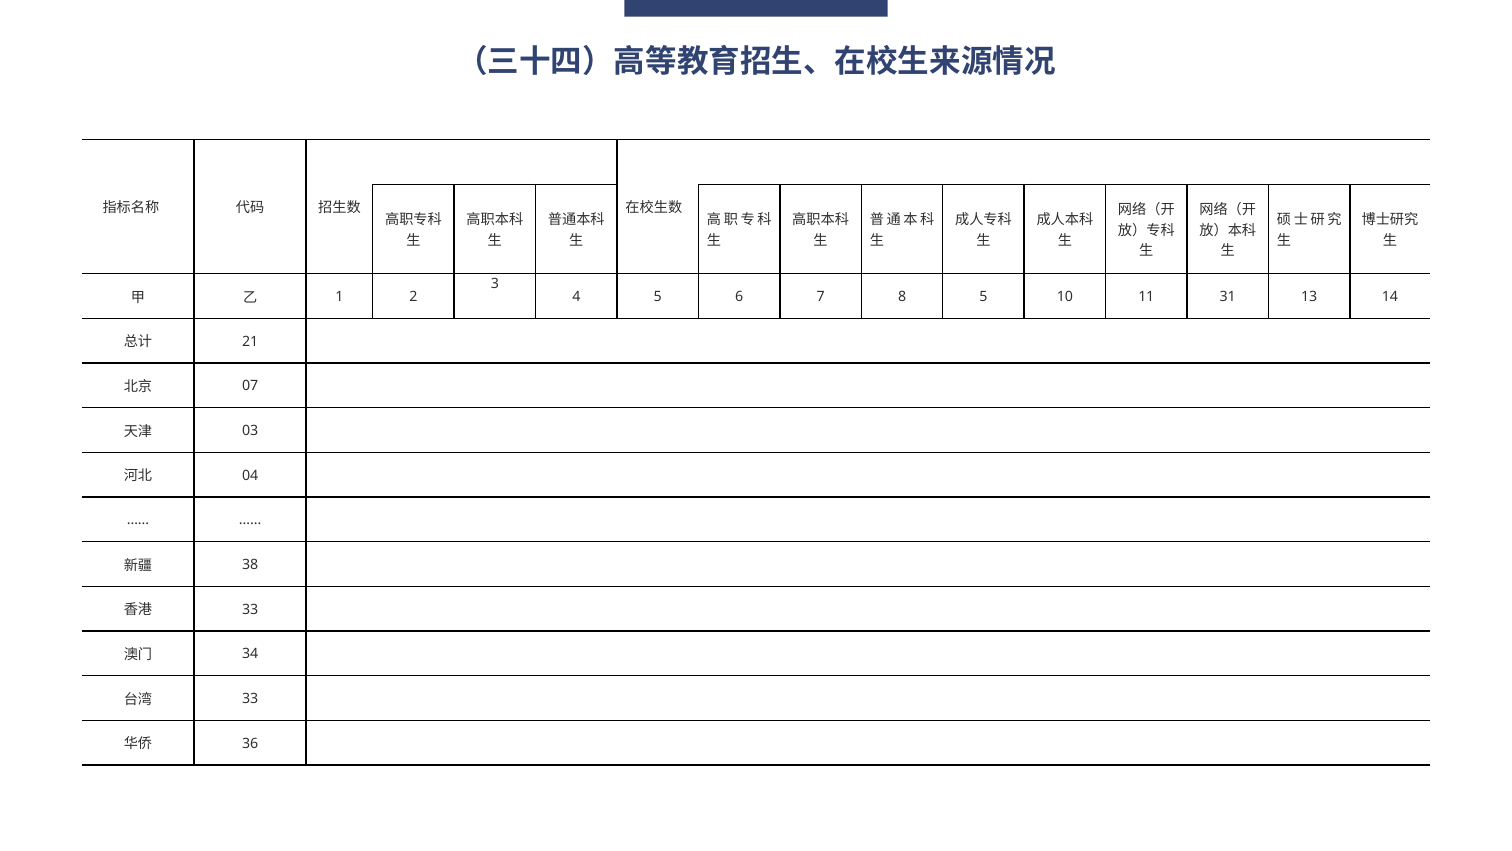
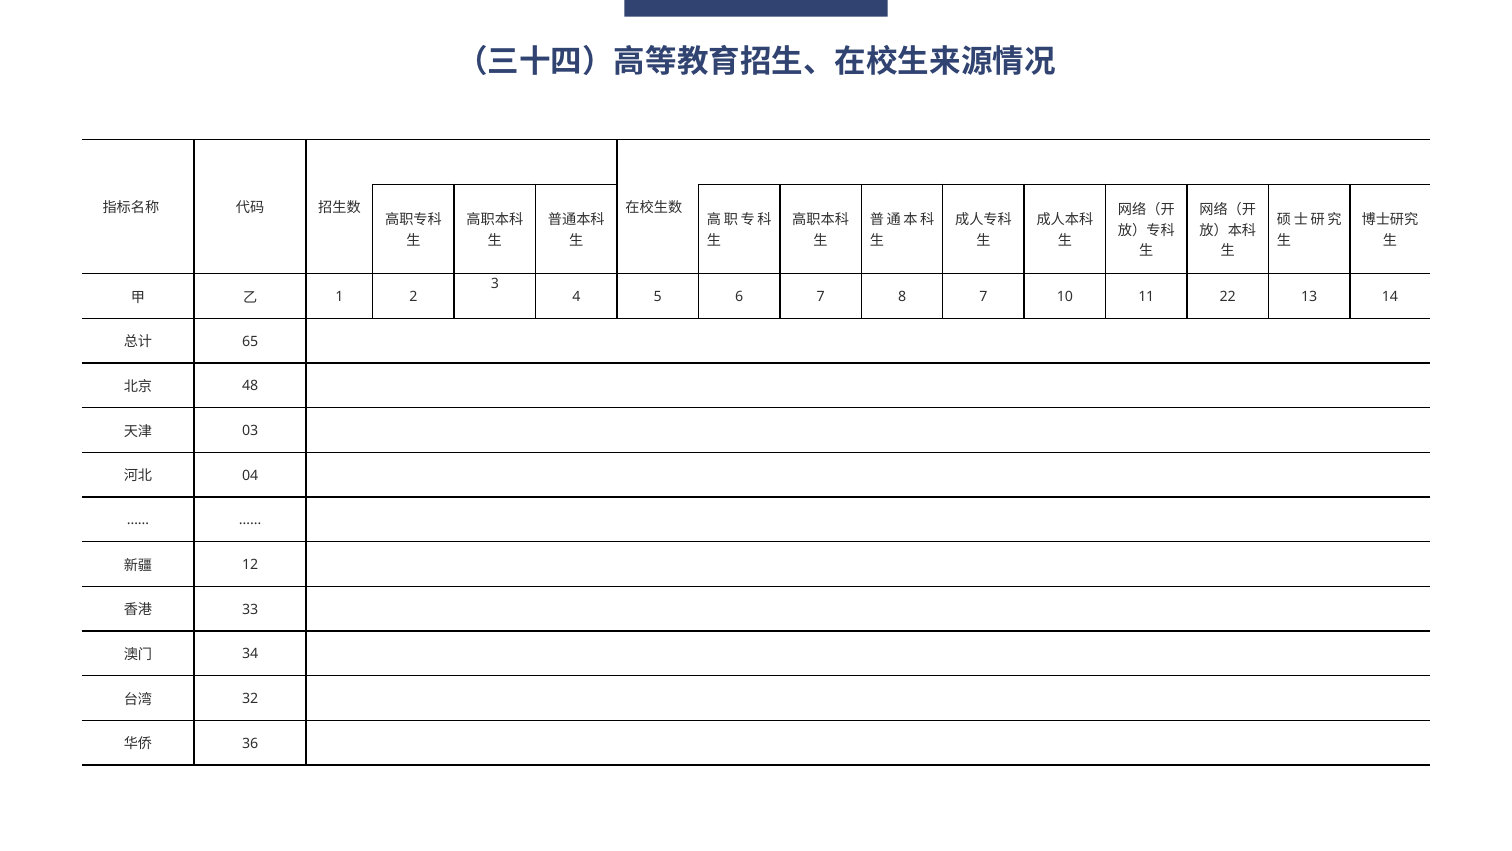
8 5: 5 -> 7 (984, 297)
31: 31 -> 22 (1228, 297)
21: 21 -> 65 (250, 341)
07: 07 -> 48 (250, 386)
38: 38 -> 12 (250, 564)
33: 33 -> 32 (250, 698)
